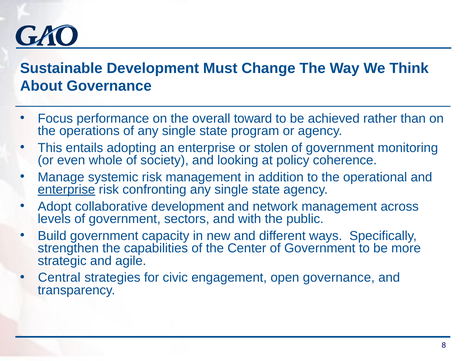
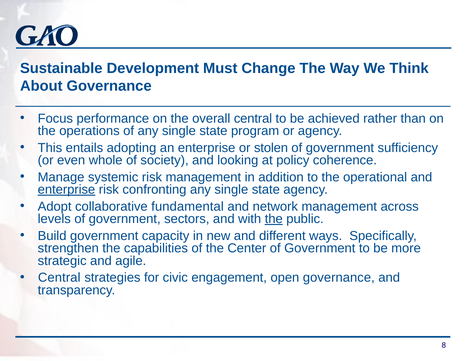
overall toward: toward -> central (253, 118)
monitoring: monitoring -> sufficiency (408, 148)
collaborative development: development -> fundamental (188, 206)
the underline: none -> present (274, 219)
